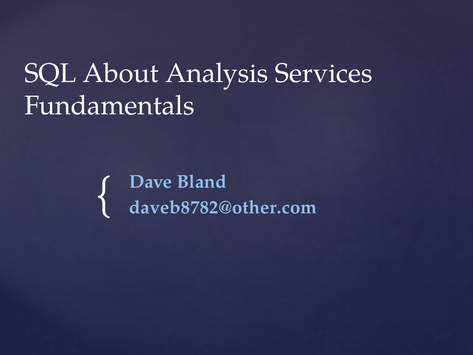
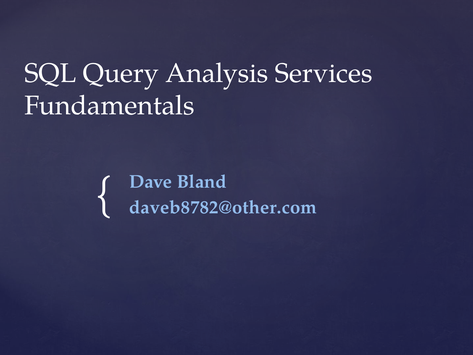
About: About -> Query (121, 73)
